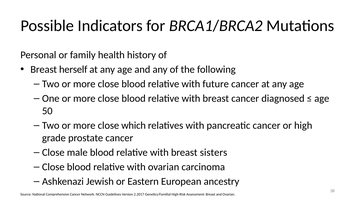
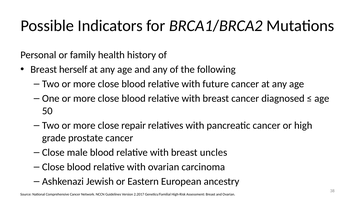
which: which -> repair (134, 125)
sisters: sisters -> uncles (214, 152)
